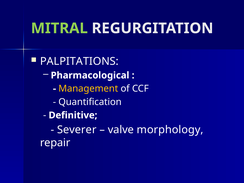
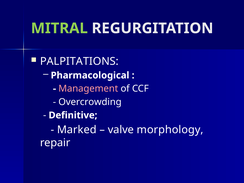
Management colour: yellow -> pink (88, 89)
Quantification: Quantification -> Overcrowding (90, 102)
Severer: Severer -> Marked (77, 130)
